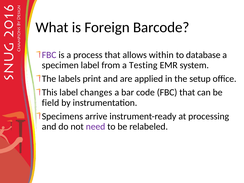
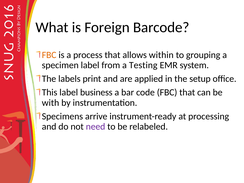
FBC colour: purple -> orange (49, 55)
database: database -> grouping (203, 55)
changes: changes -> business (96, 92)
field: field -> with (50, 103)
